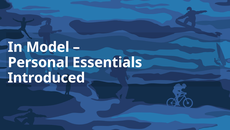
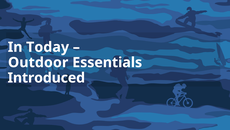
Model: Model -> Today (48, 47)
Personal: Personal -> Outdoor (38, 62)
